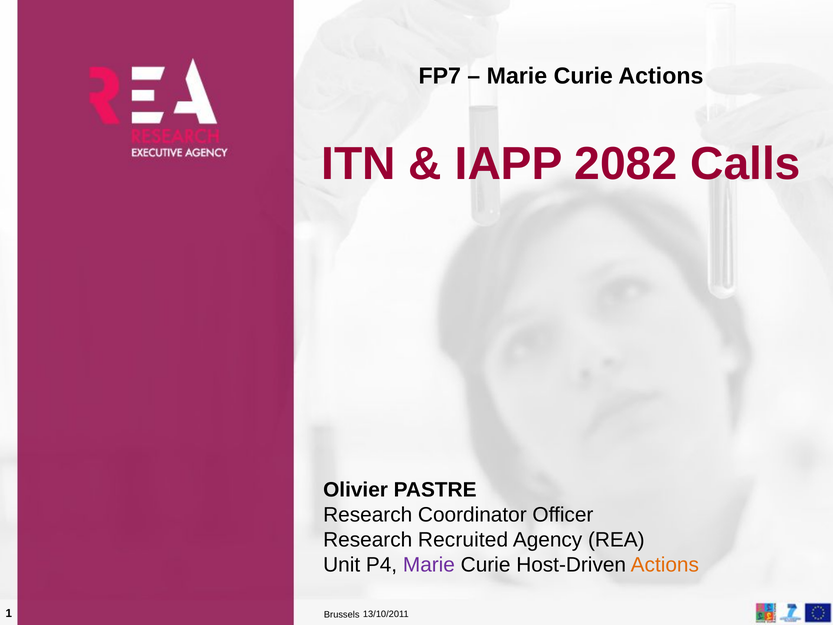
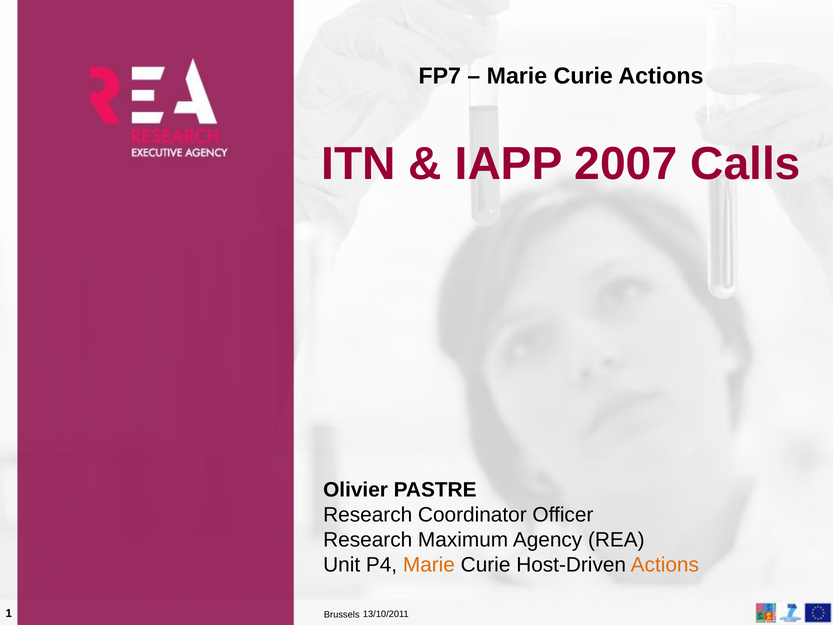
2082: 2082 -> 2007 (626, 164)
Recruited: Recruited -> Maximum (463, 540)
Marie colour: purple -> orange (429, 565)
